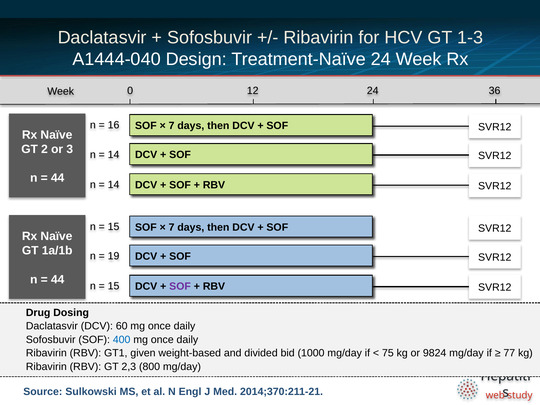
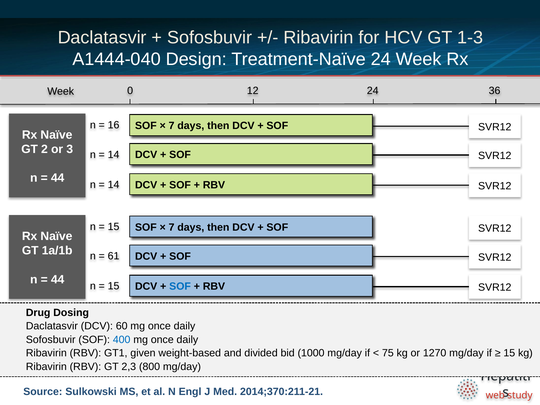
19: 19 -> 61 (114, 256)
SOF colour: purple -> blue (180, 286)
9824: 9824 -> 1270 (435, 353)
77: 77 -> 15 (509, 353)
